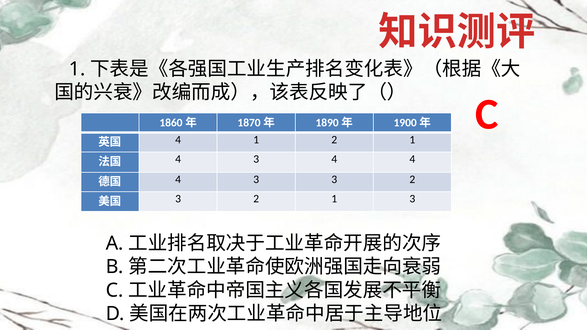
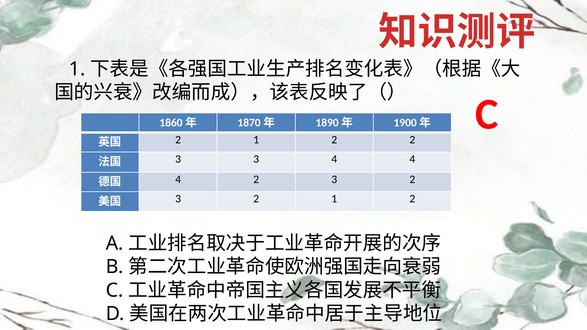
4: 4 -> 2 (178, 140)
1 2 1: 1 -> 2 (412, 140)
4: 4 -> 3 (178, 159)
3: 3 -> 2 (256, 179)
3 2 1 3: 3 -> 2 (412, 199)
